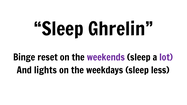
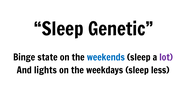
Ghrelin: Ghrelin -> Genetic (121, 29)
reset: reset -> state (48, 58)
weekends colour: purple -> blue (106, 58)
